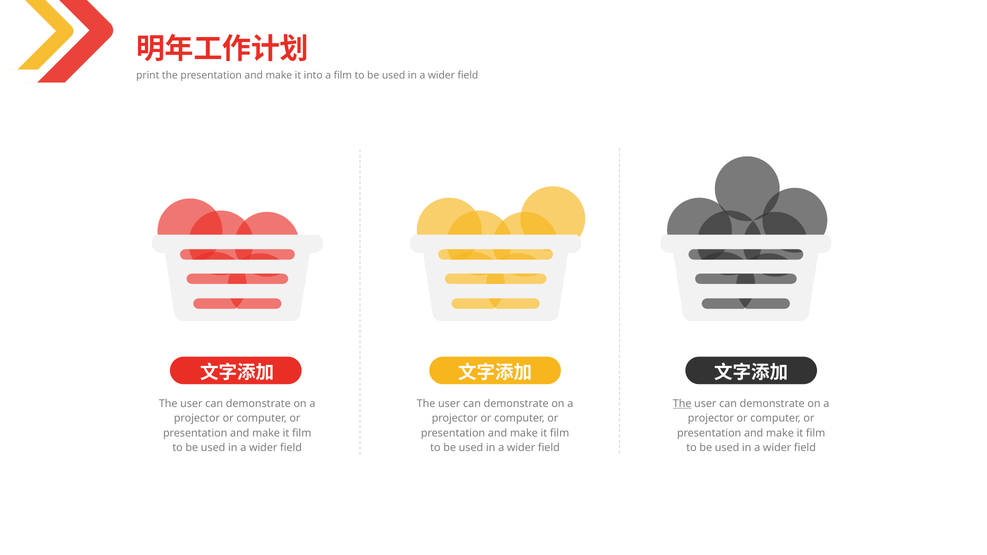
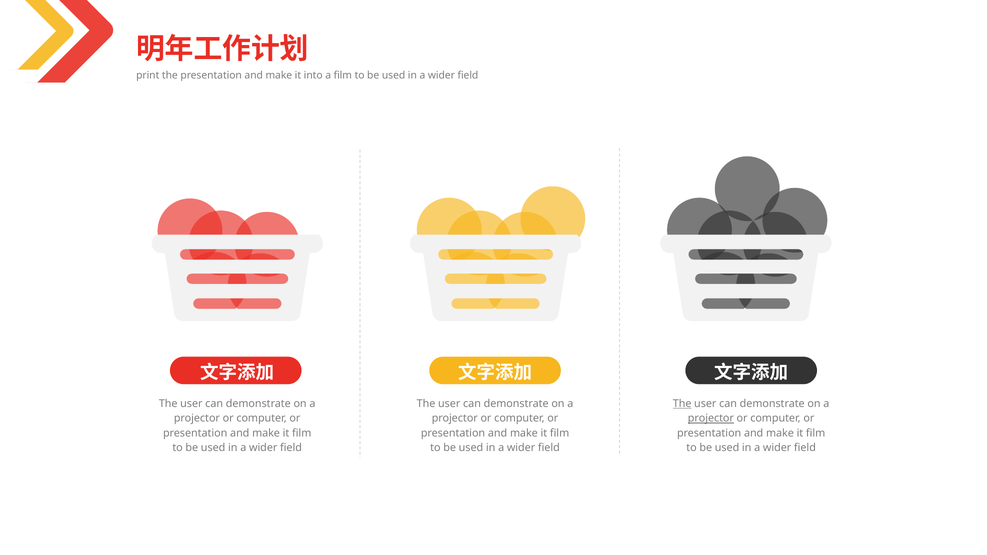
projector underline: none -> present (711, 419)
